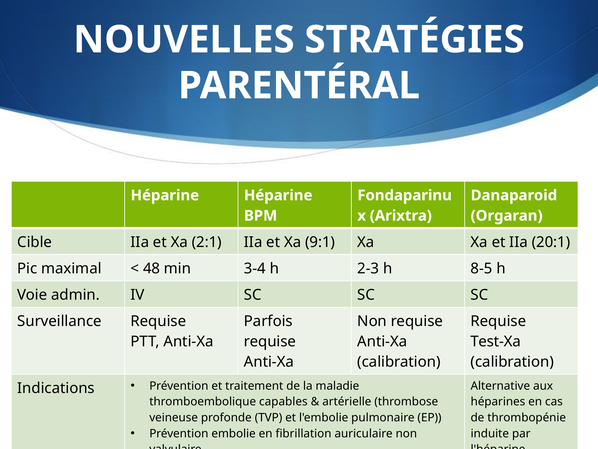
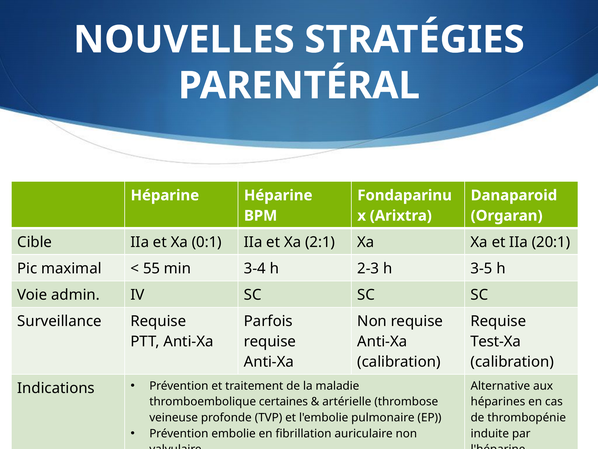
2:1: 2:1 -> 0:1 (207, 242)
9:1: 9:1 -> 2:1 (320, 242)
48: 48 -> 55 (152, 268)
8-5: 8-5 -> 3-5 (482, 268)
capables: capables -> certaines (283, 401)
